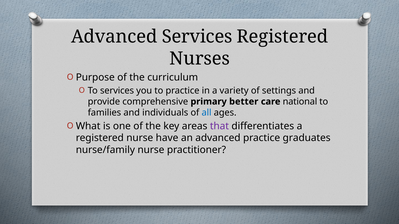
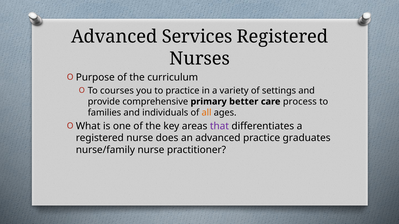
To services: services -> courses (117, 91)
national: national -> process (300, 102)
all colour: blue -> orange (207, 113)
have: have -> does (167, 138)
